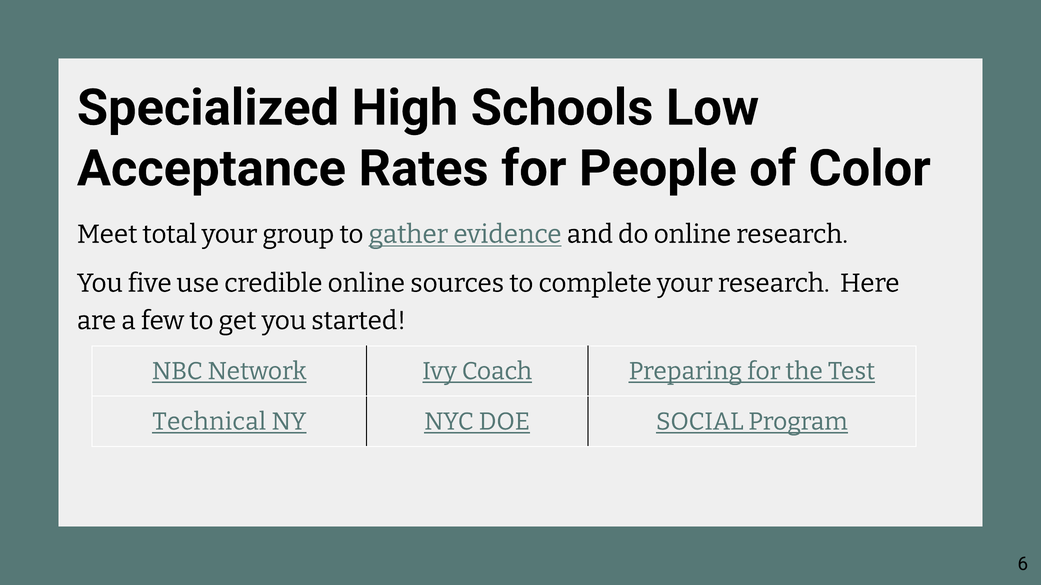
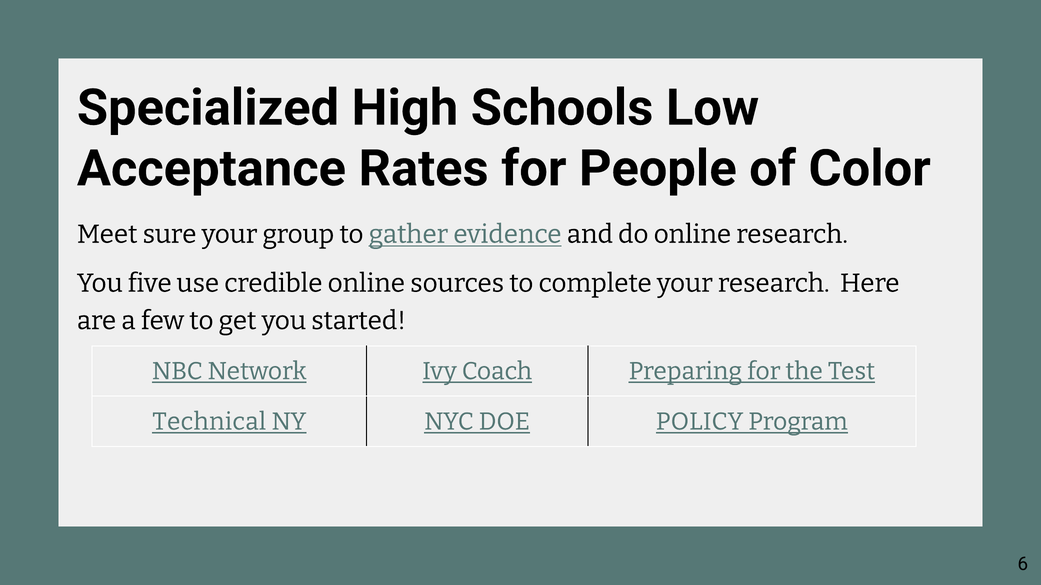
total: total -> sure (170, 234)
SOCIAL: SOCIAL -> POLICY (700, 422)
